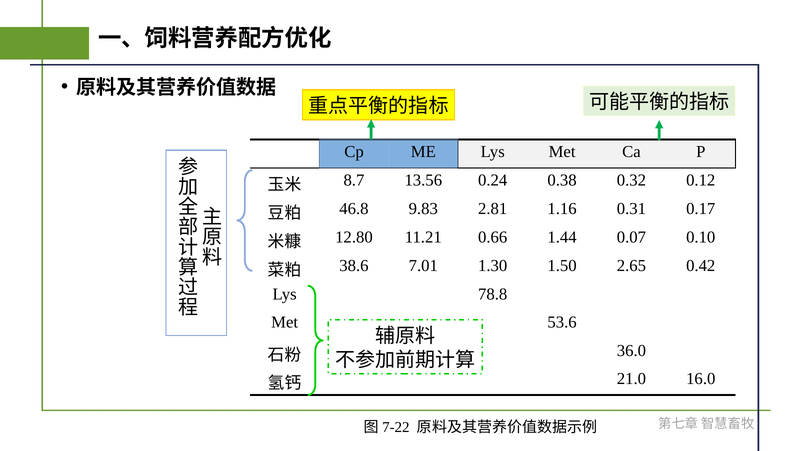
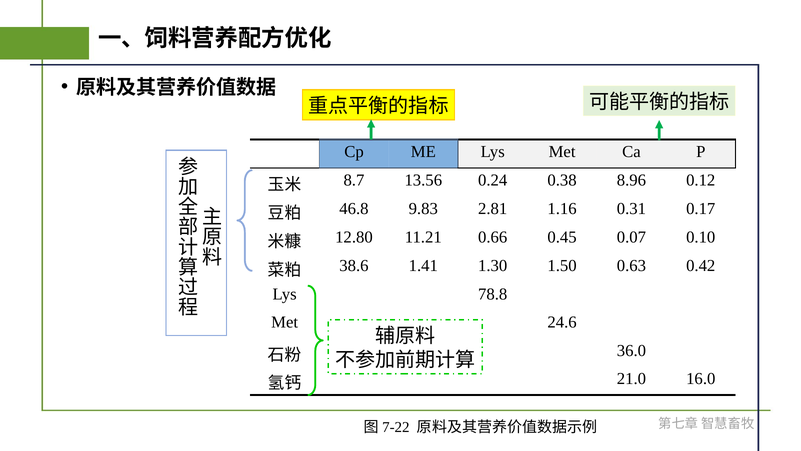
0.32: 0.32 -> 8.96 (631, 180)
1.44: 1.44 -> 0.45 (562, 237)
7.01: 7.01 -> 1.41 (423, 266)
2.65: 2.65 -> 0.63 (631, 266)
53.6: 53.6 -> 24.6 (562, 322)
